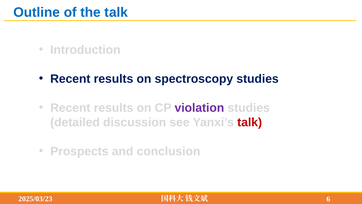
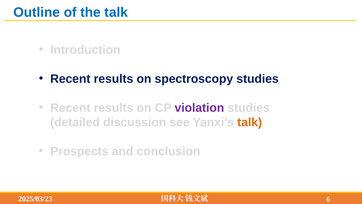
talk colour: red -> orange (250, 122)
